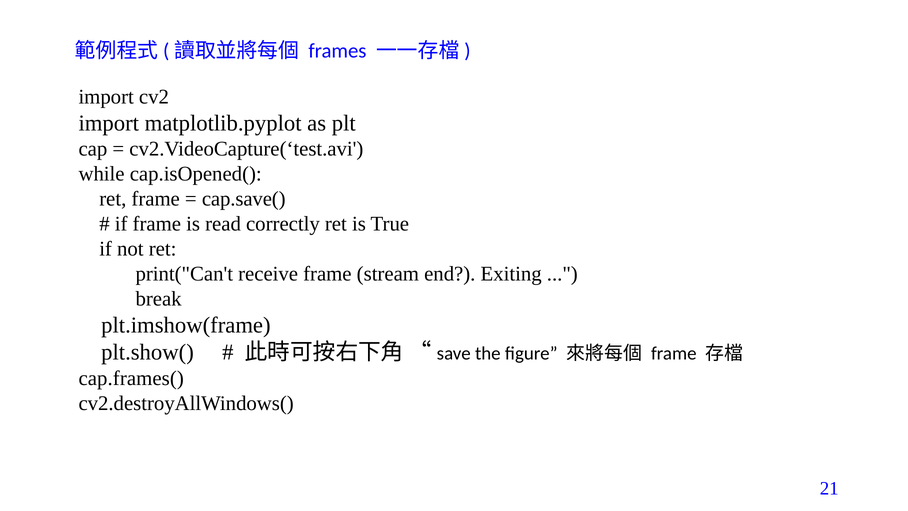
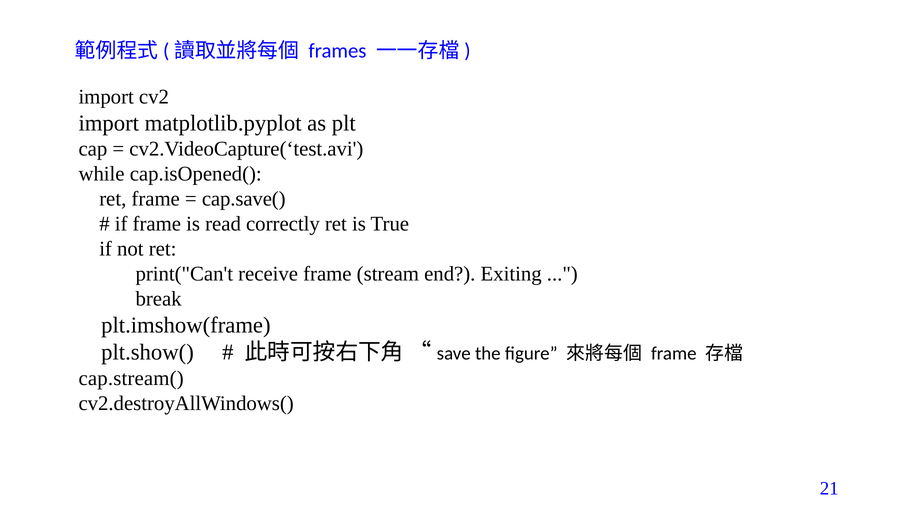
cap.frames(: cap.frames( -> cap.stream( (131, 378)
